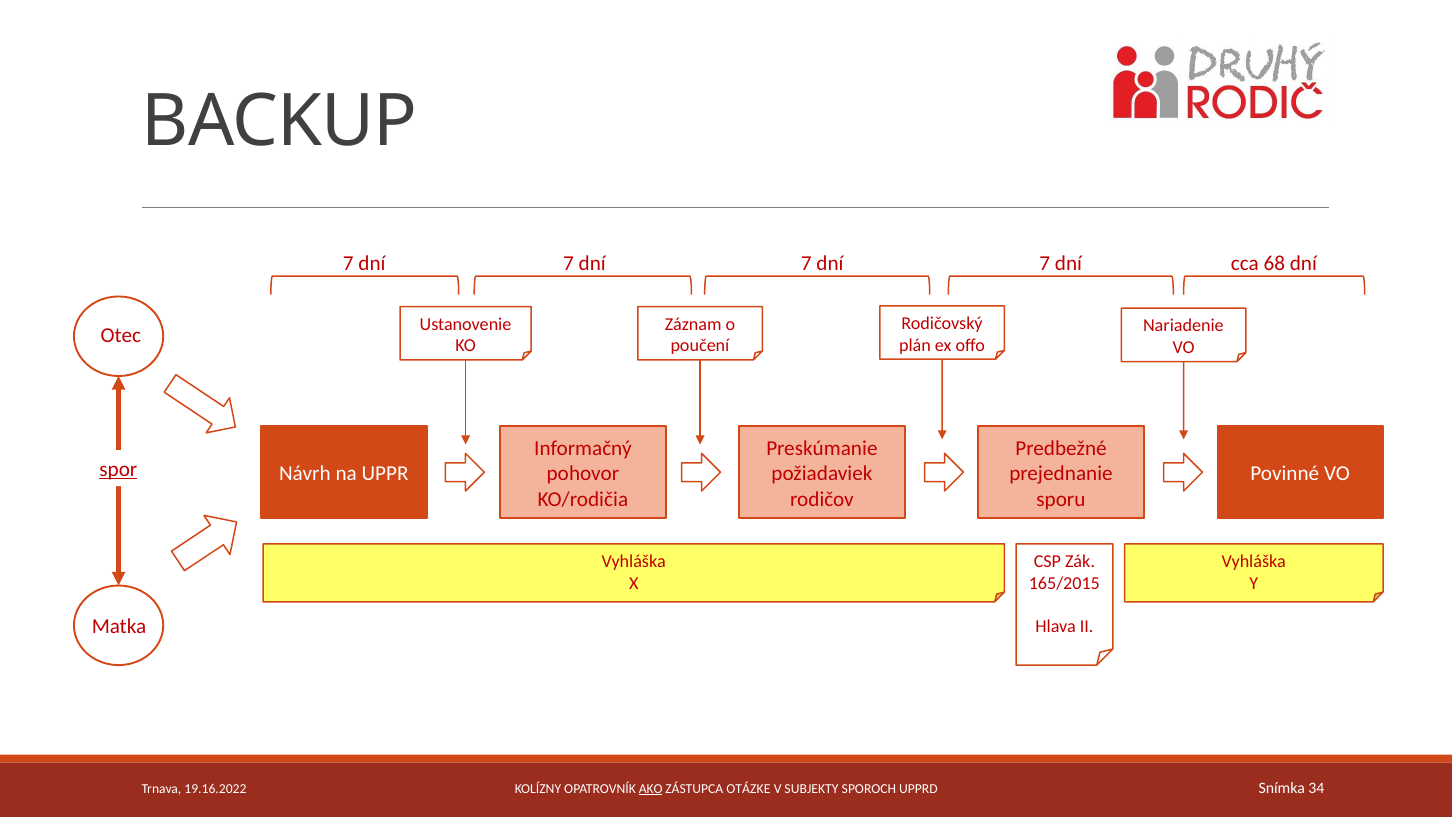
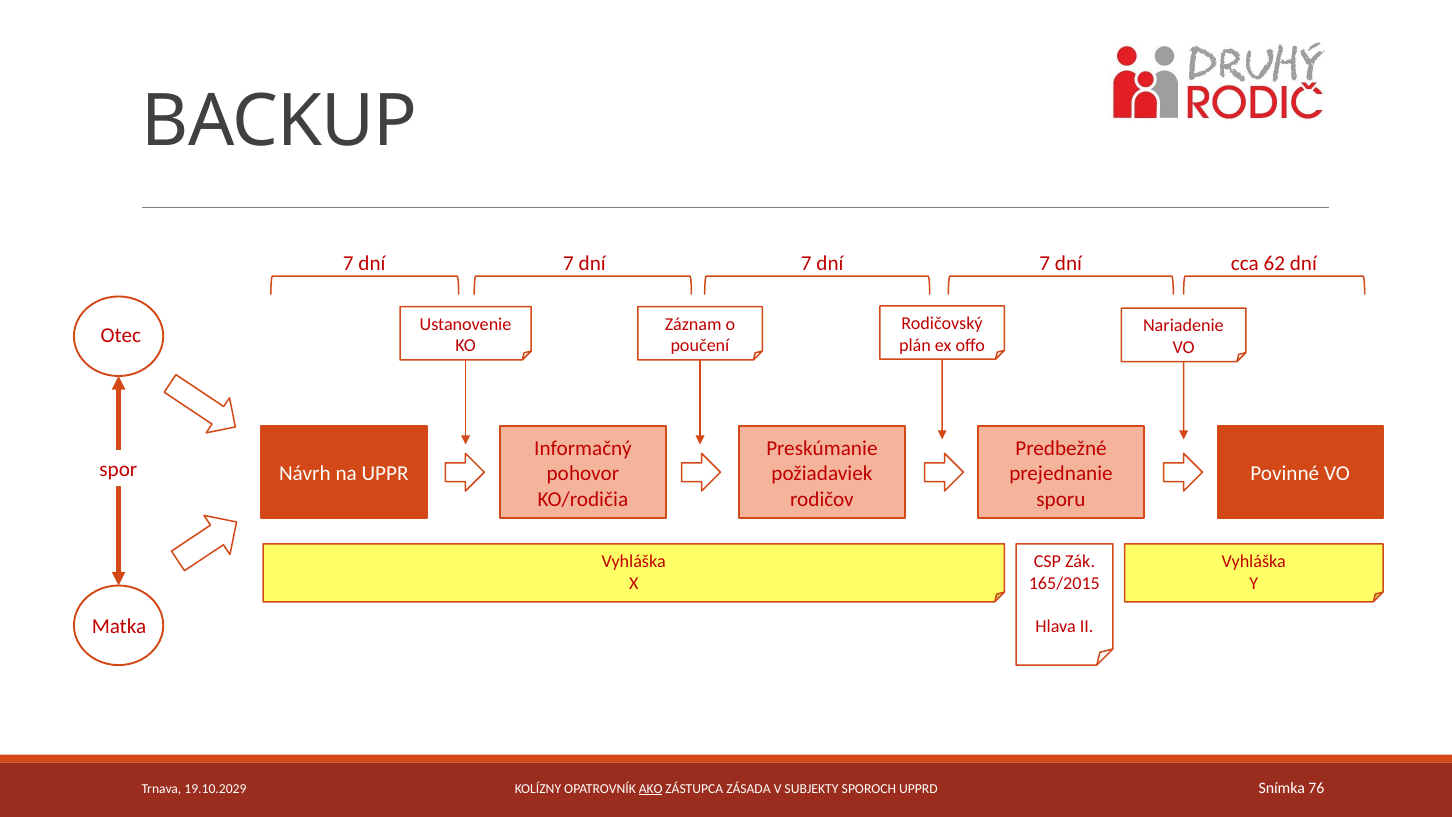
68: 68 -> 62 (1274, 263)
spor underline: present -> none (118, 470)
34: 34 -> 76 (1316, 788)
19.16.2022: 19.16.2022 -> 19.10.2029 (215, 788)
OTÁZKE: OTÁZKE -> ZÁSADA (749, 788)
